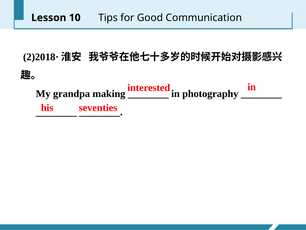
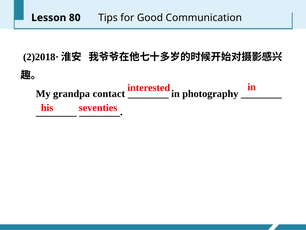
10: 10 -> 80 (75, 18)
making: making -> contact (109, 93)
